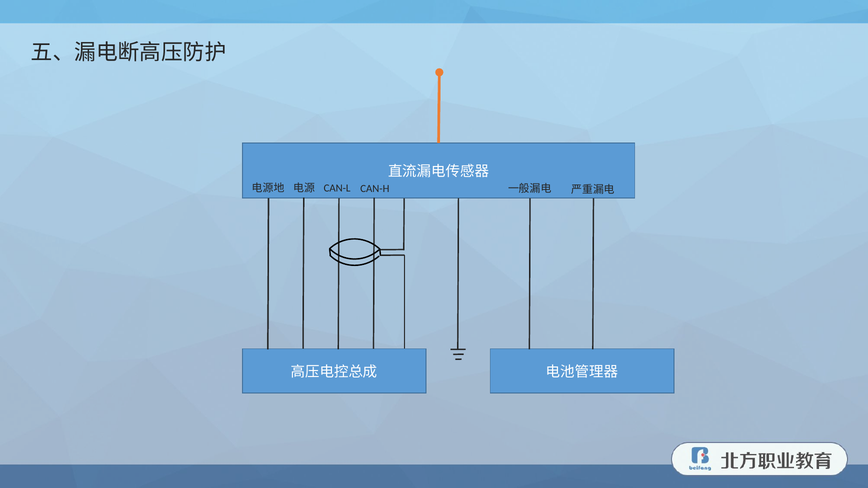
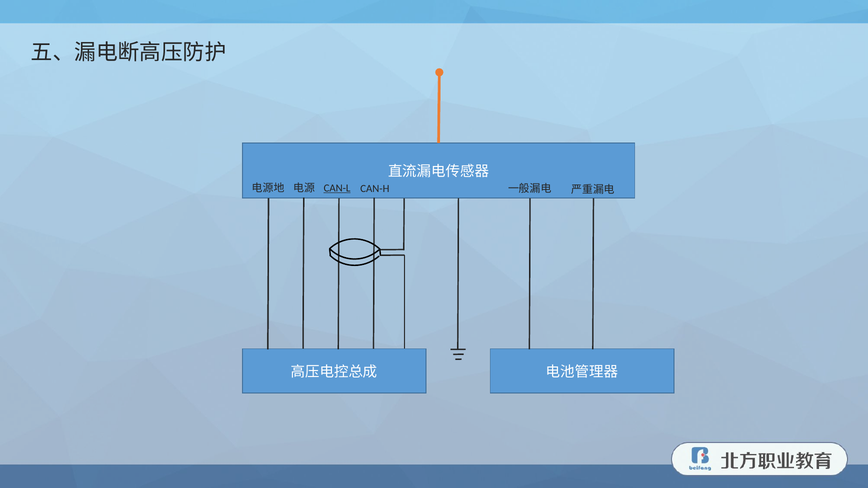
CAN-L underline: none -> present (337, 188)
